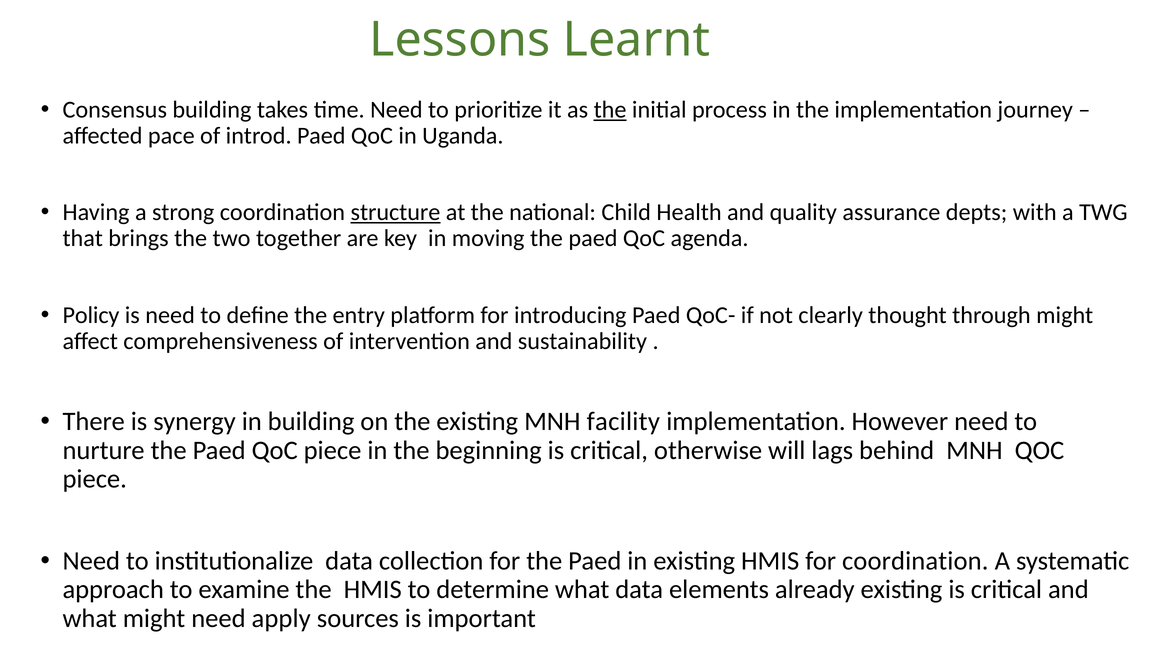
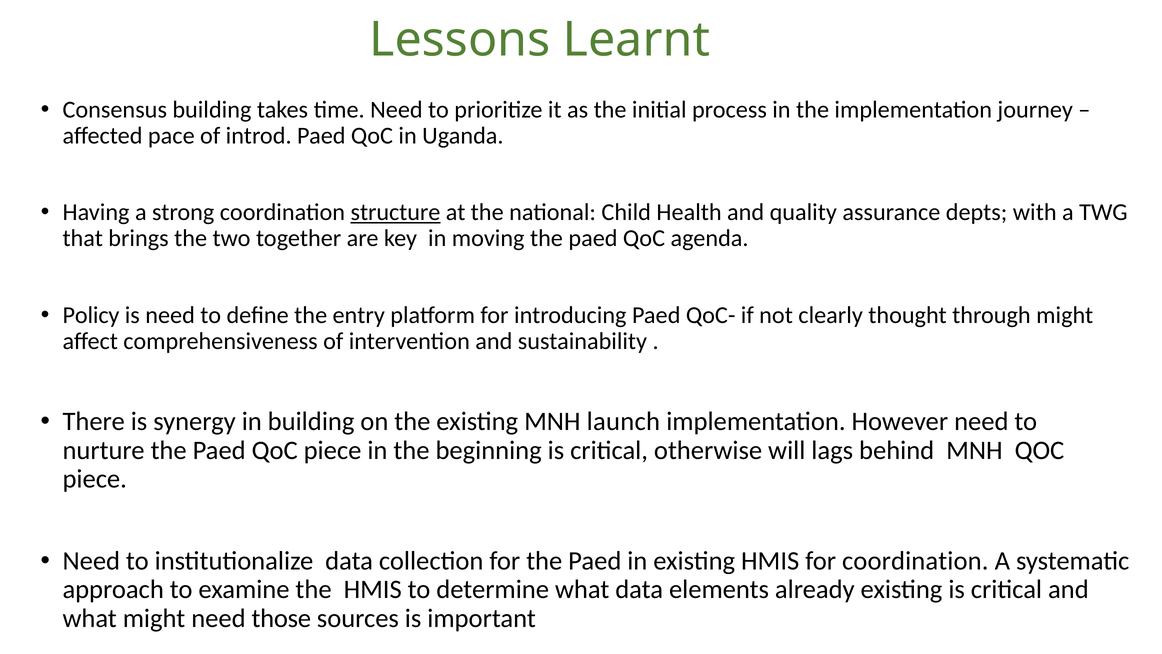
the underline: present -> none (610, 110)
facility: facility -> launch (623, 421)
apply: apply -> those (281, 618)
